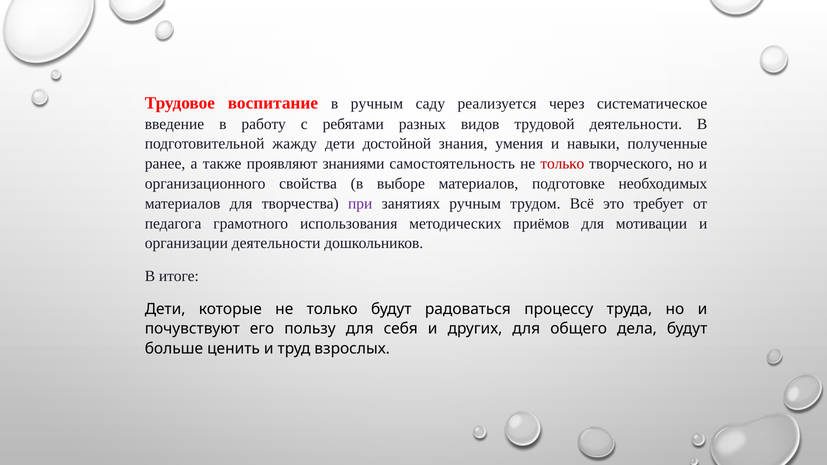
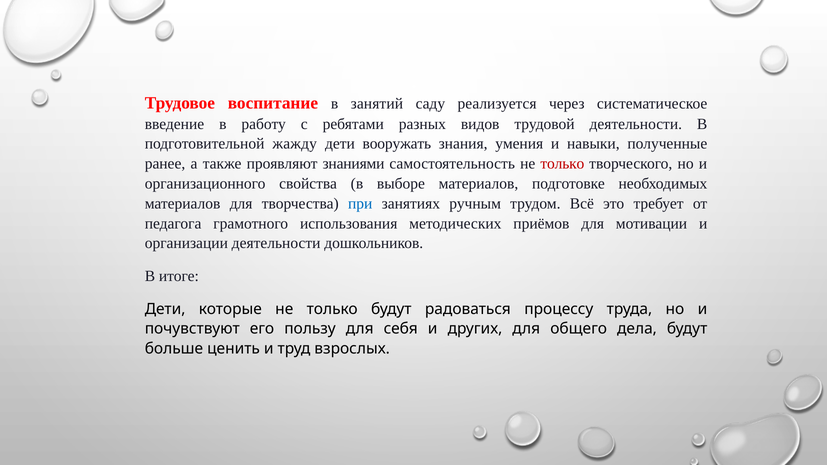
в ручным: ручным -> занятий (377, 104)
достойной: достойной -> вооружать (397, 144)
при colour: purple -> blue (360, 204)
